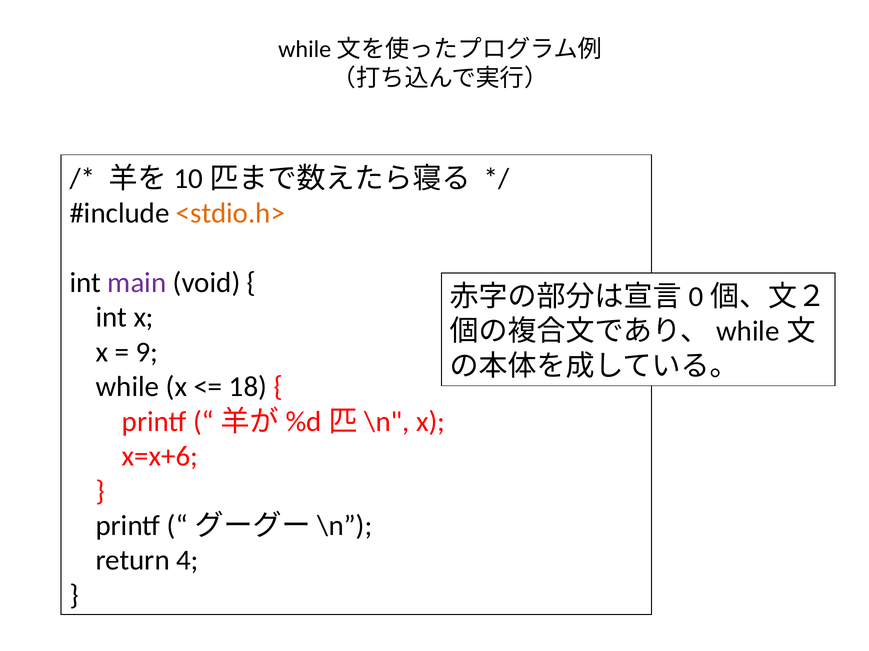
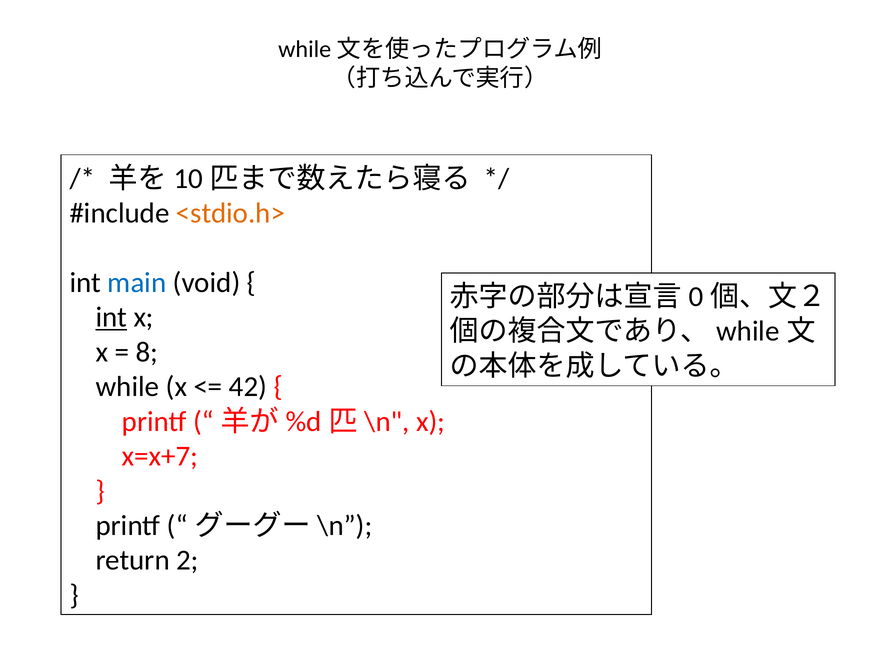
main colour: purple -> blue (137, 283)
int underline: none -> present (111, 318)
9: 9 -> 8 (147, 352)
18: 18 -> 42 (248, 387)
x=x+6: x=x+6 -> x=x+7 (160, 457)
4: 4 -> 2 (188, 561)
